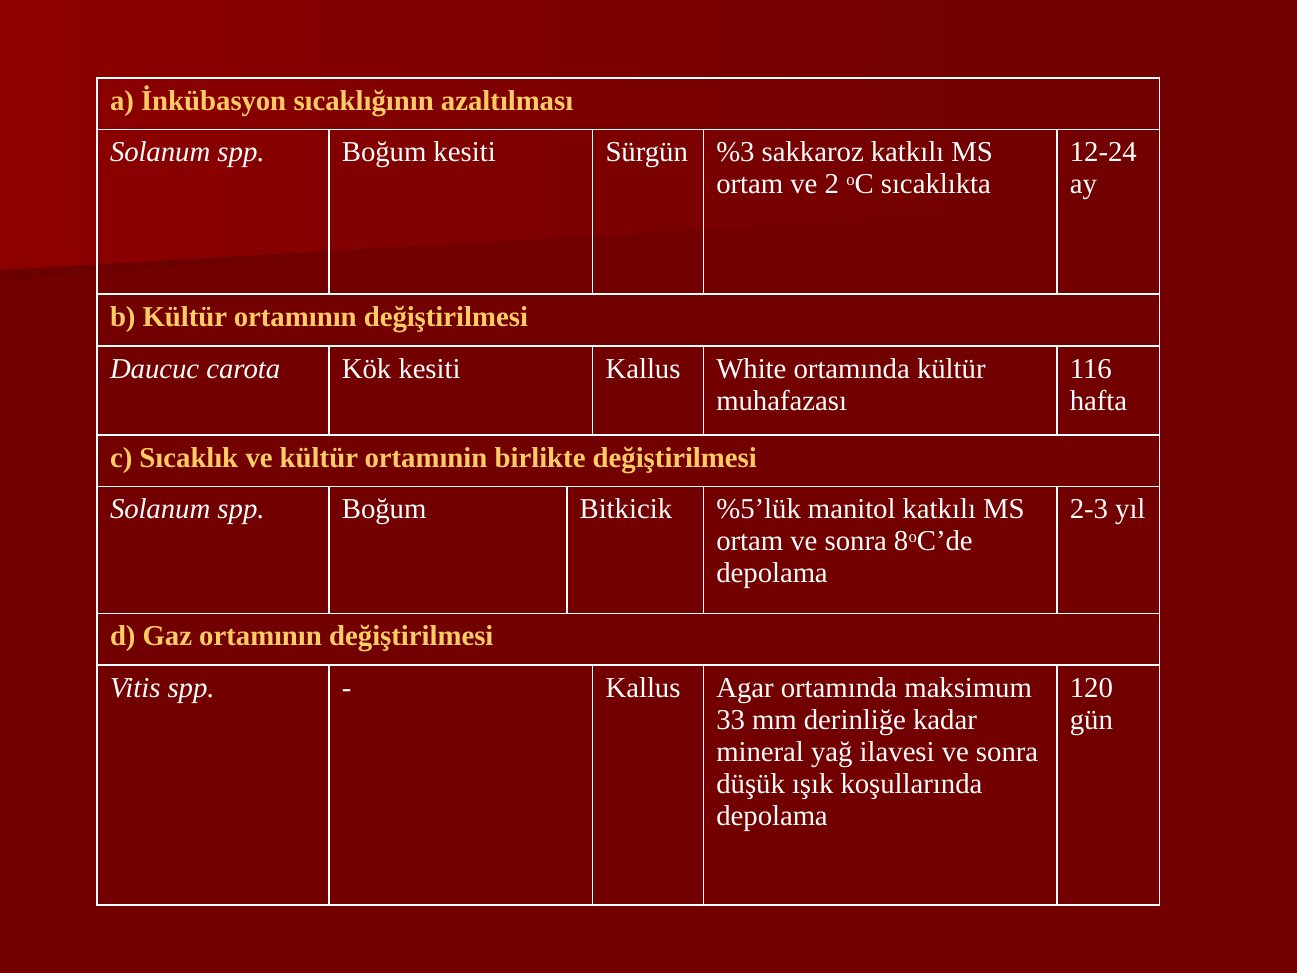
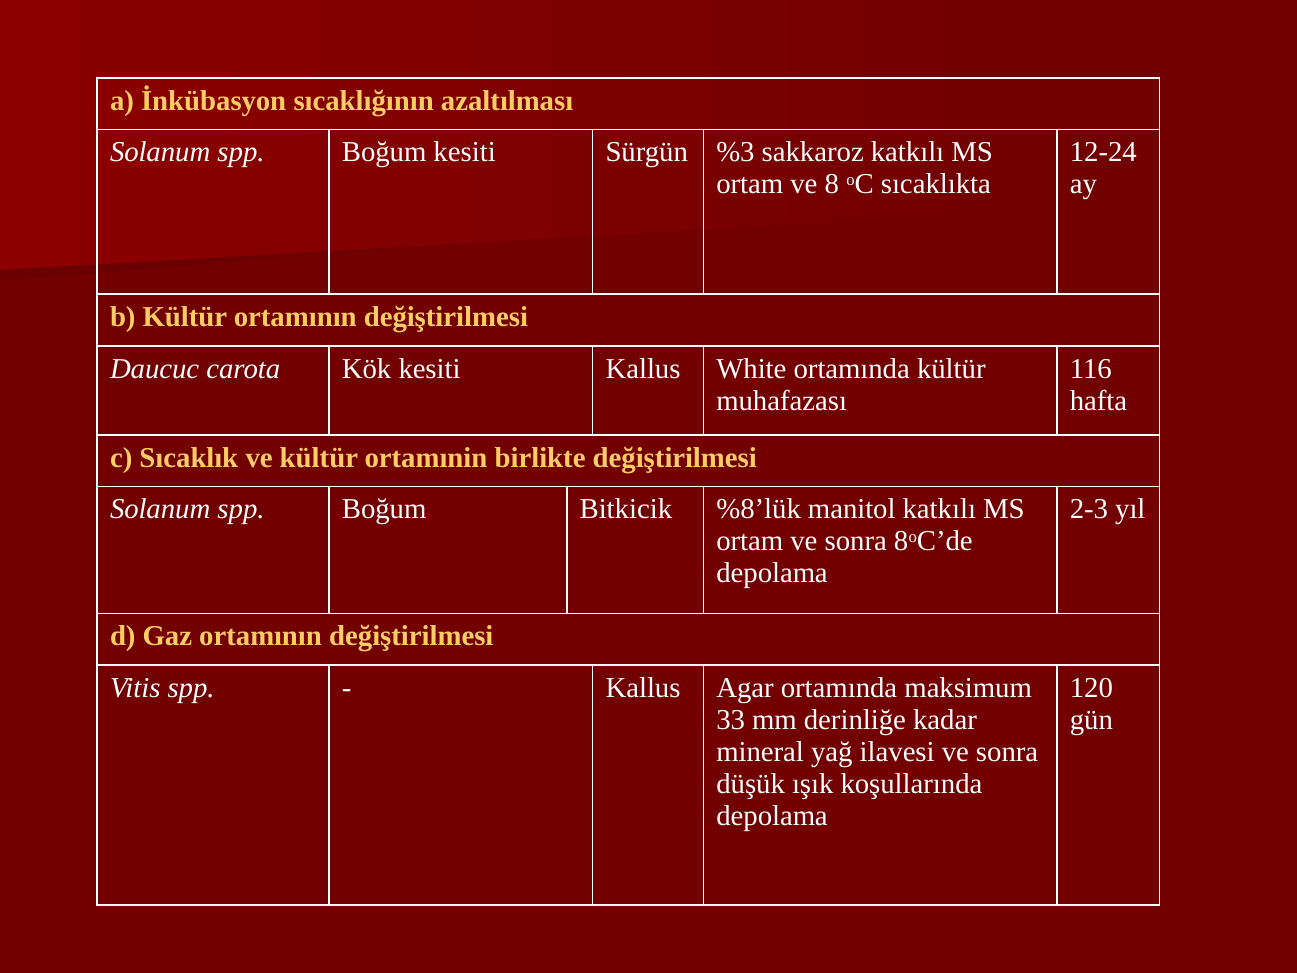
2: 2 -> 8 (832, 184)
%5’lük: %5’lük -> %8’lük (759, 509)
